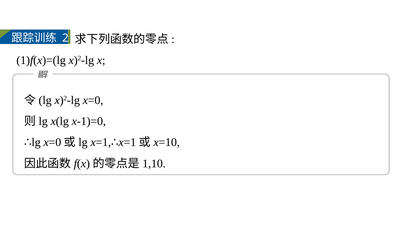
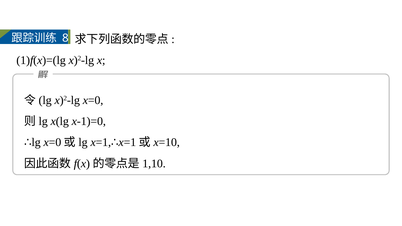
2: 2 -> 8 (65, 38)
